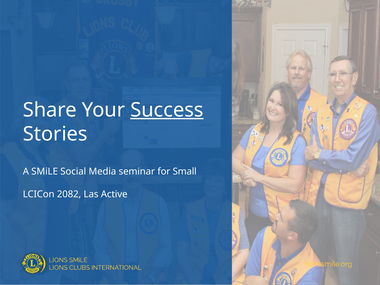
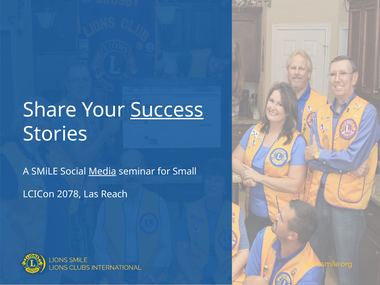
Media underline: none -> present (102, 172)
2082: 2082 -> 2078 (69, 194)
Active: Active -> Reach (114, 194)
